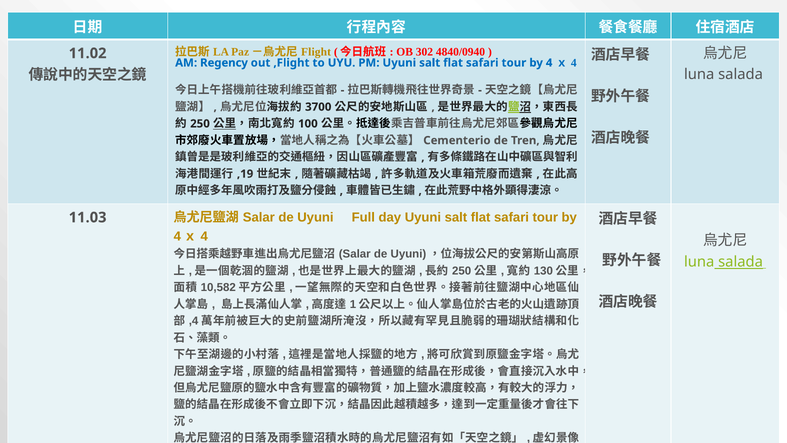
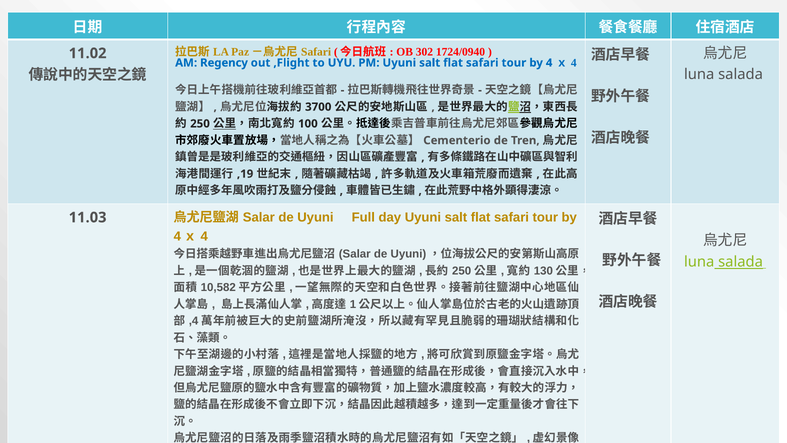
Flight: Flight -> Safari (316, 52)
4840/0940: 4840/0940 -> 1724/0940 (461, 52)
